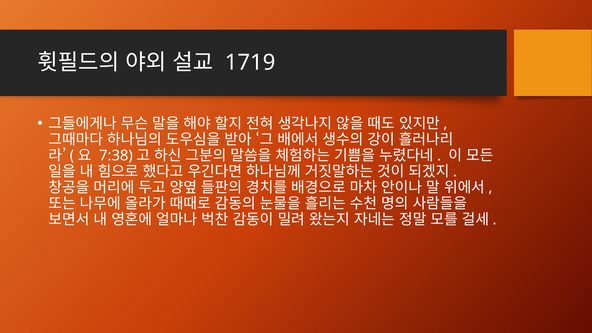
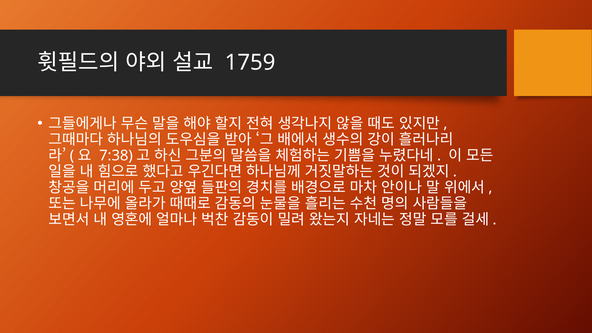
1719: 1719 -> 1759 (250, 63)
